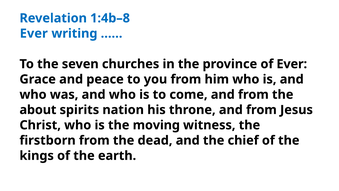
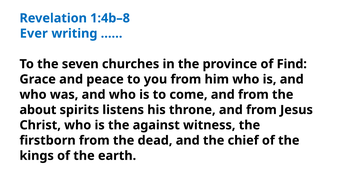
of Ever: Ever -> Find (292, 64)
nation: nation -> listens (123, 110)
moving: moving -> against (156, 125)
